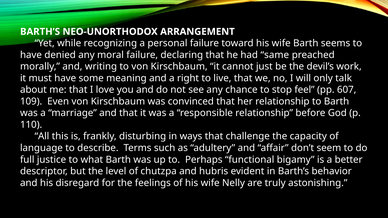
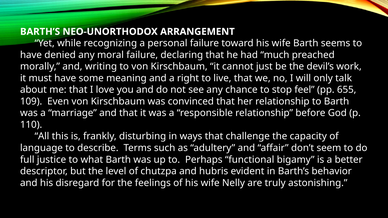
same: same -> much (275, 55)
607: 607 -> 655 (347, 90)
